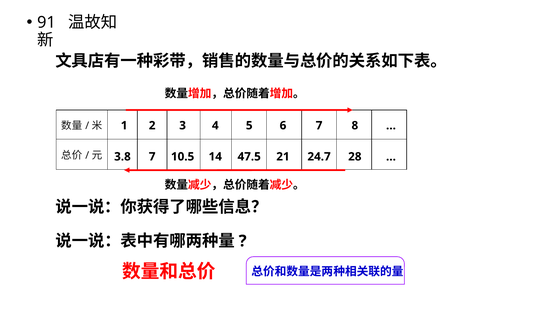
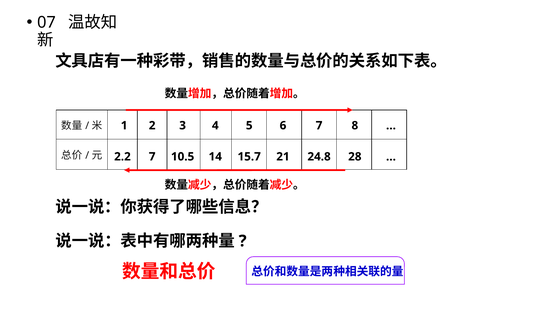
91: 91 -> 07 (46, 22)
3.8: 3.8 -> 2.2 (122, 157)
47.5: 47.5 -> 15.7 (249, 157)
24.7: 24.7 -> 24.8 (319, 157)
